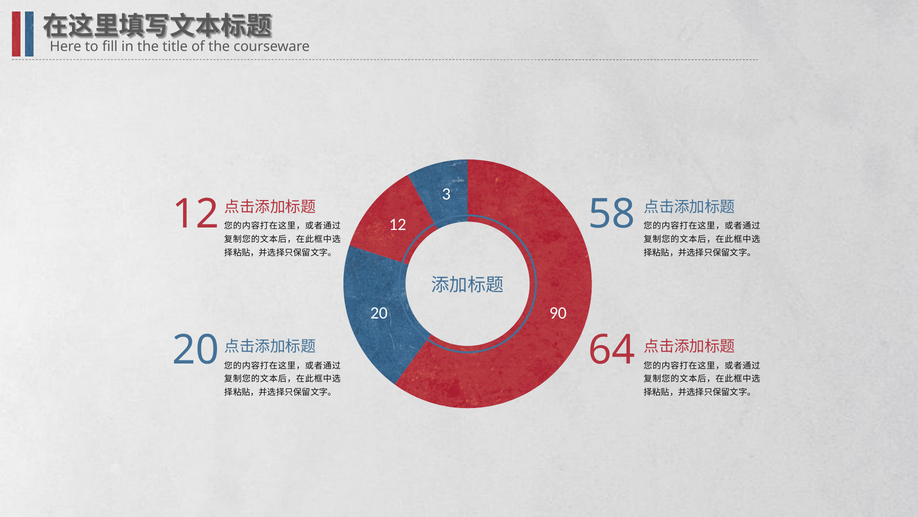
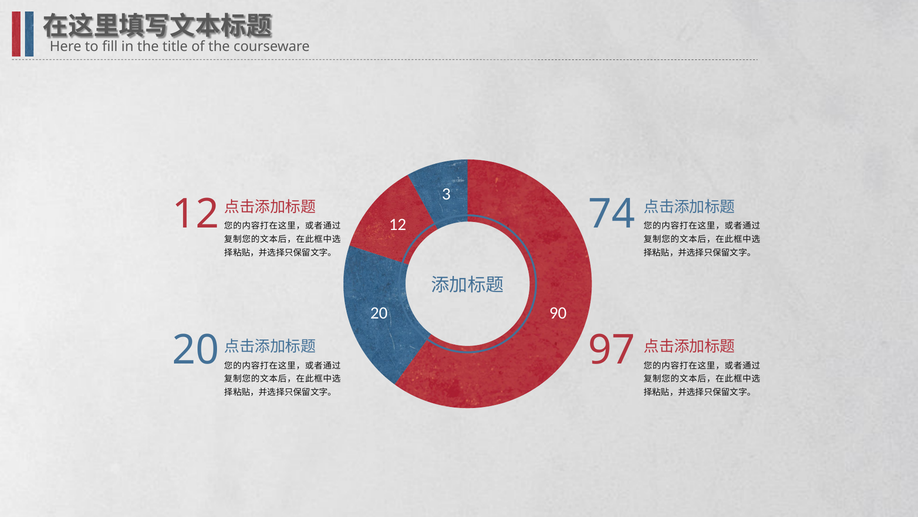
58: 58 -> 74 (612, 214)
64: 64 -> 97 (612, 350)
